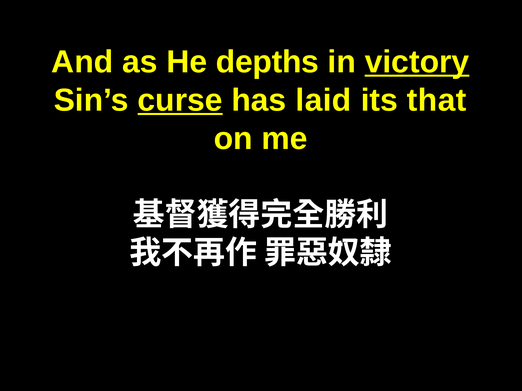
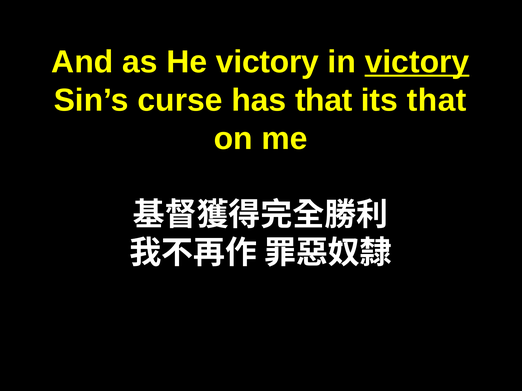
He depths: depths -> victory (268, 62)
curse underline: present -> none (180, 100)
has laid: laid -> that (324, 100)
